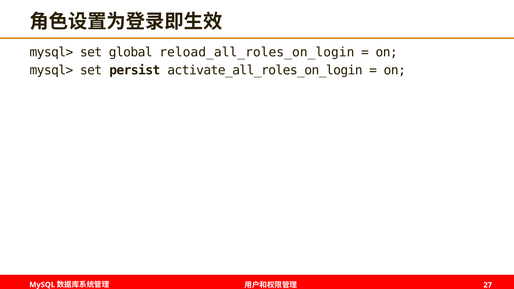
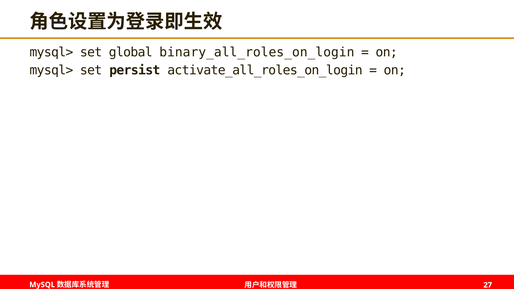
reload_all_roles_on_login: reload_all_roles_on_login -> binary_all_roles_on_login (257, 52)
